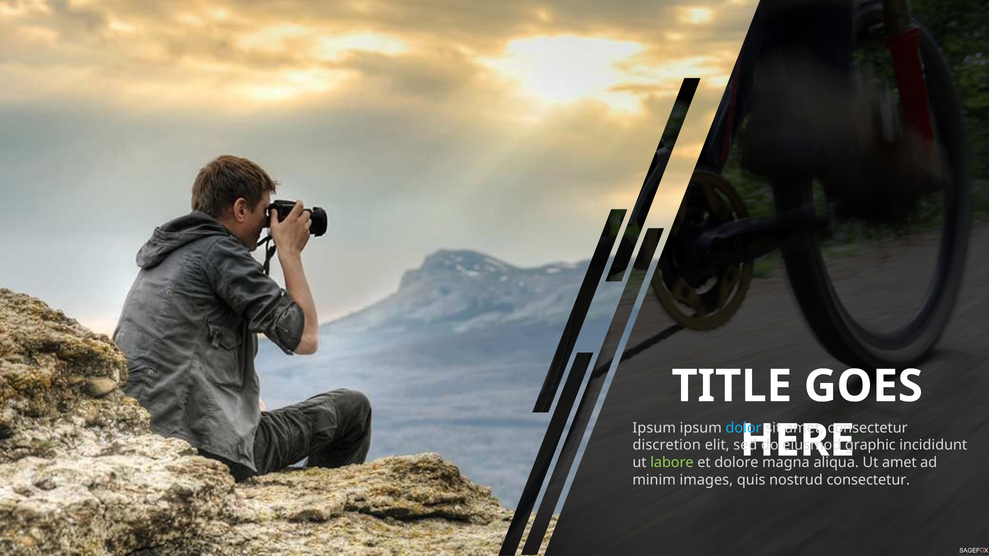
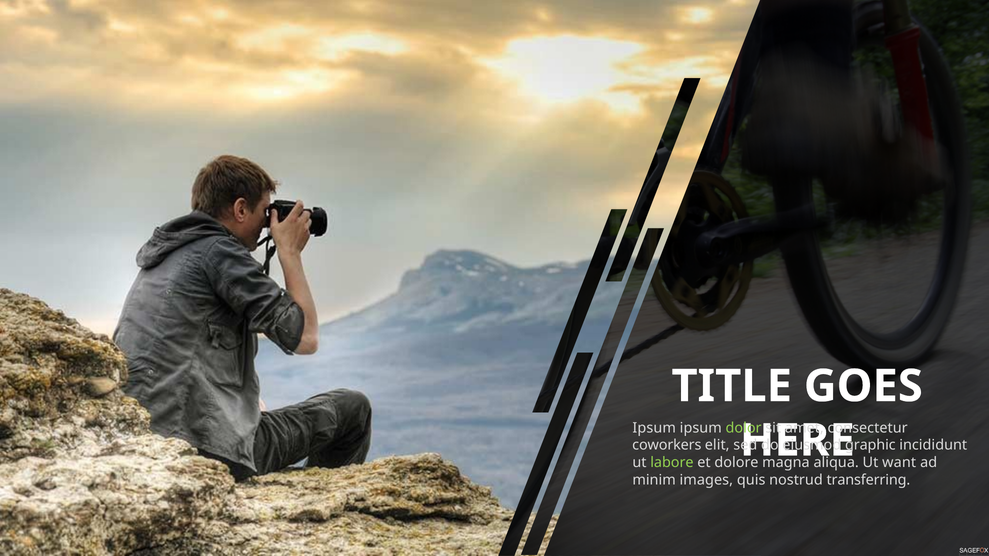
dolor colour: light blue -> light green (744, 428)
discretion: discretion -> coworkers (667, 445)
Ut amet: amet -> want (899, 463)
nostrud consectetur: consectetur -> transferring (868, 480)
